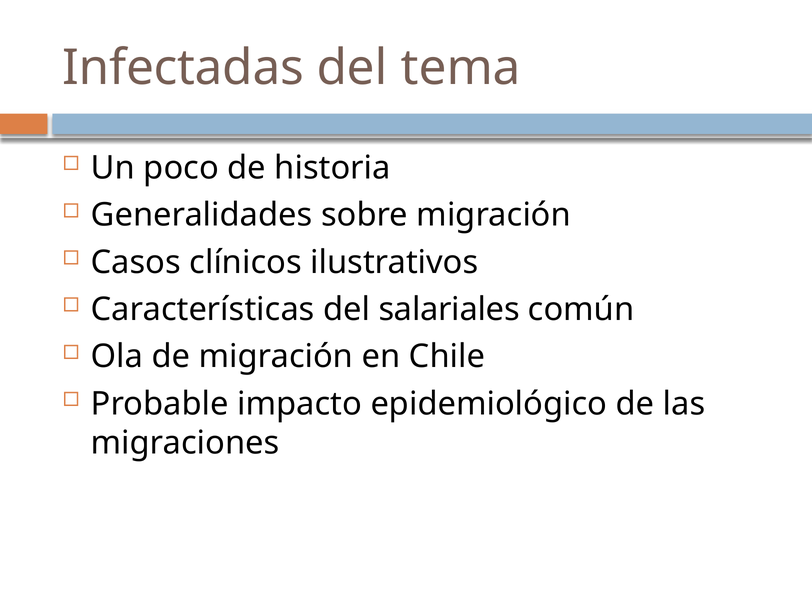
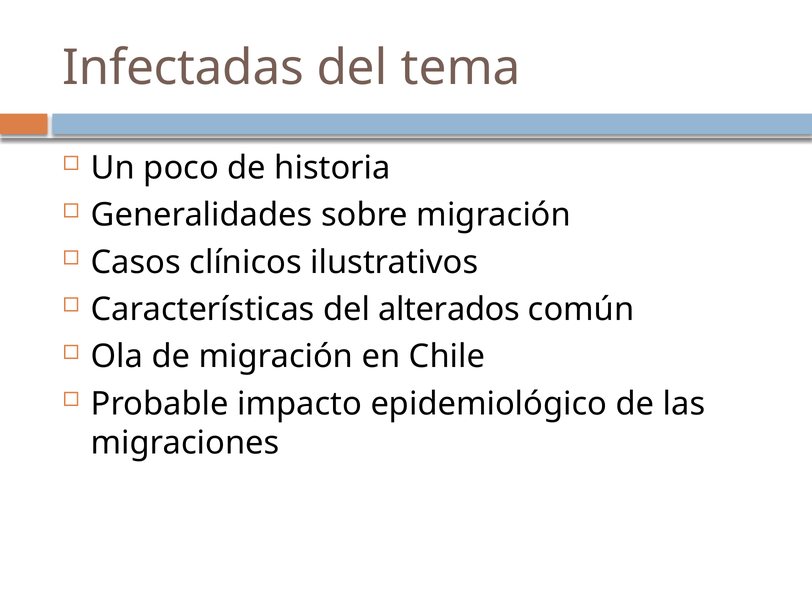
salariales: salariales -> alterados (449, 309)
